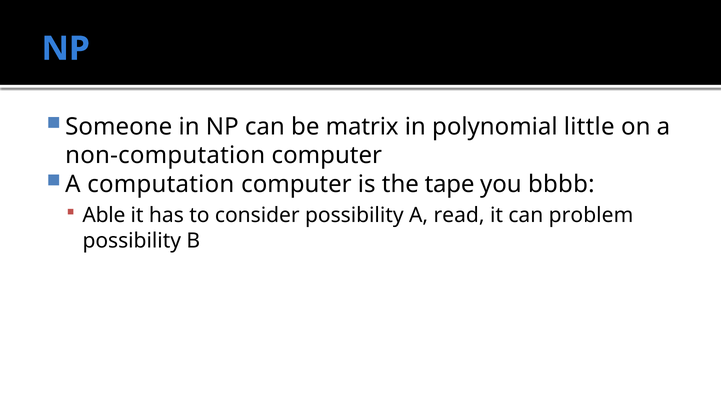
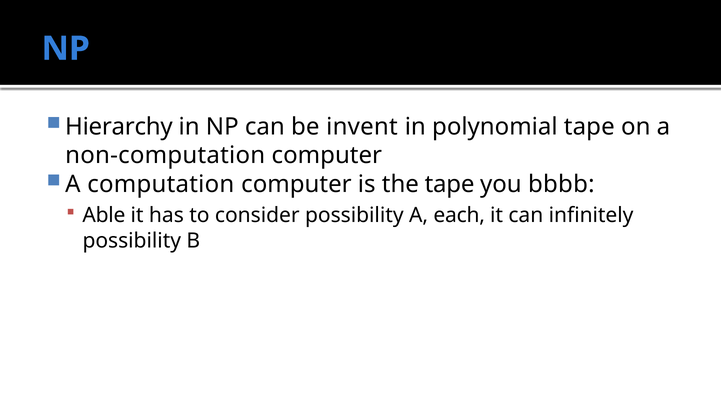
Someone: Someone -> Hierarchy (119, 127)
matrix: matrix -> invent (362, 127)
polynomial little: little -> tape (589, 127)
read: read -> each (459, 215)
problem: problem -> infinitely (591, 215)
